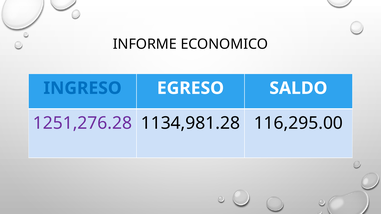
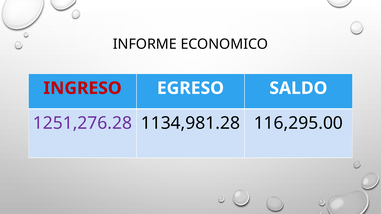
INGRESO colour: blue -> red (83, 88)
